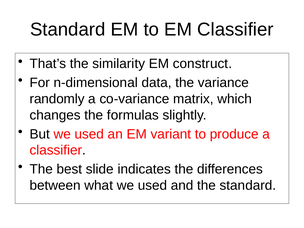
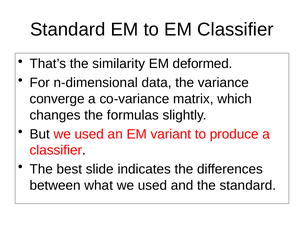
construct: construct -> deformed (203, 64)
randomly: randomly -> converge (57, 99)
